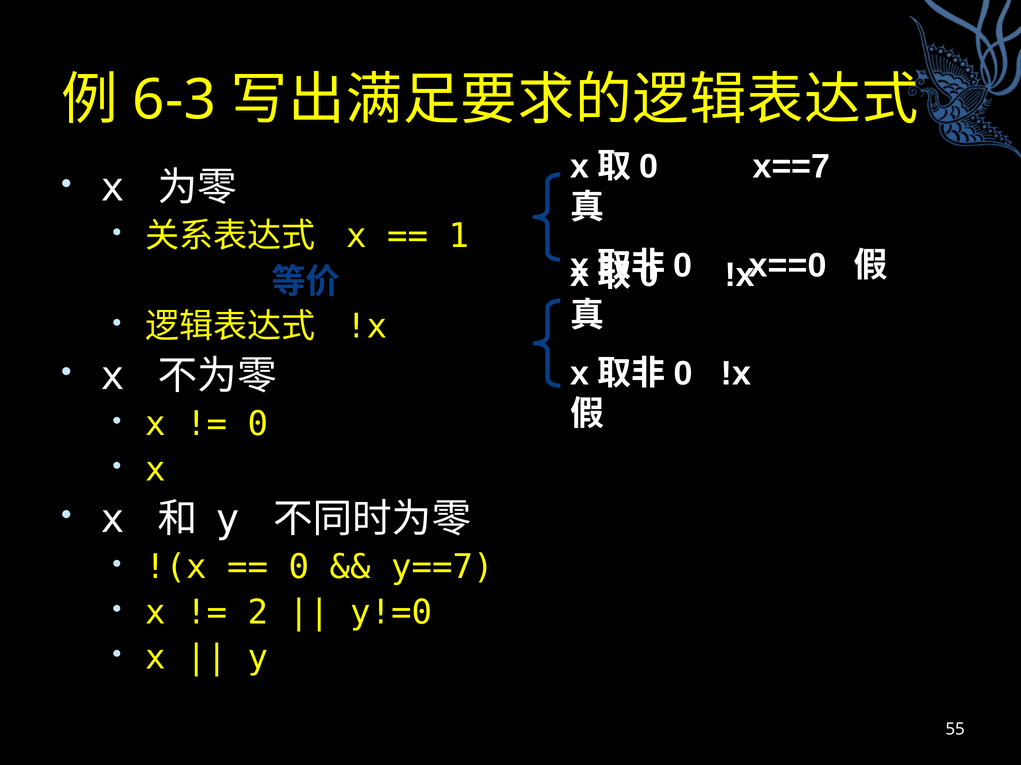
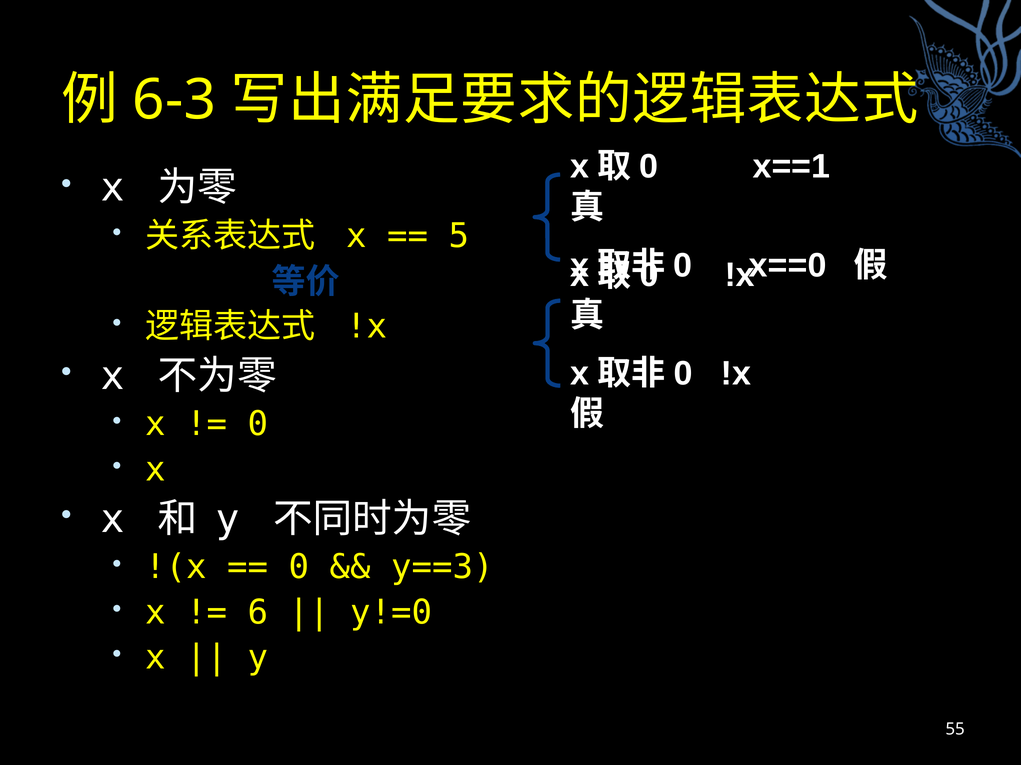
x==7: x==7 -> x==1 (791, 167)
1: 1 -> 5 (459, 236)
y==7: y==7 -> y==3 (442, 568)
2: 2 -> 6 (258, 613)
